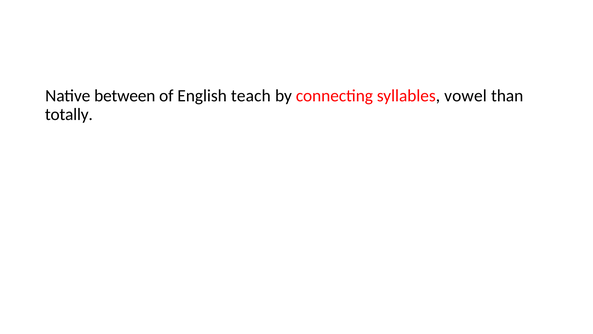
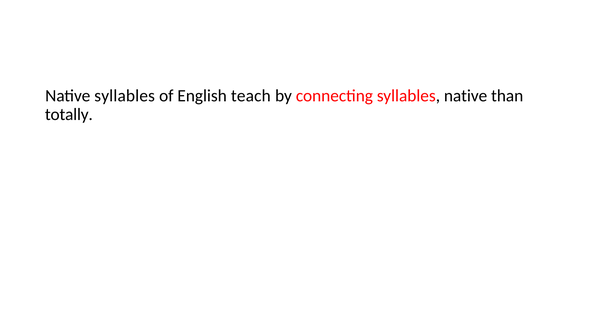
Native between: between -> syllables (125, 95)
syllables vowel: vowel -> native (466, 95)
